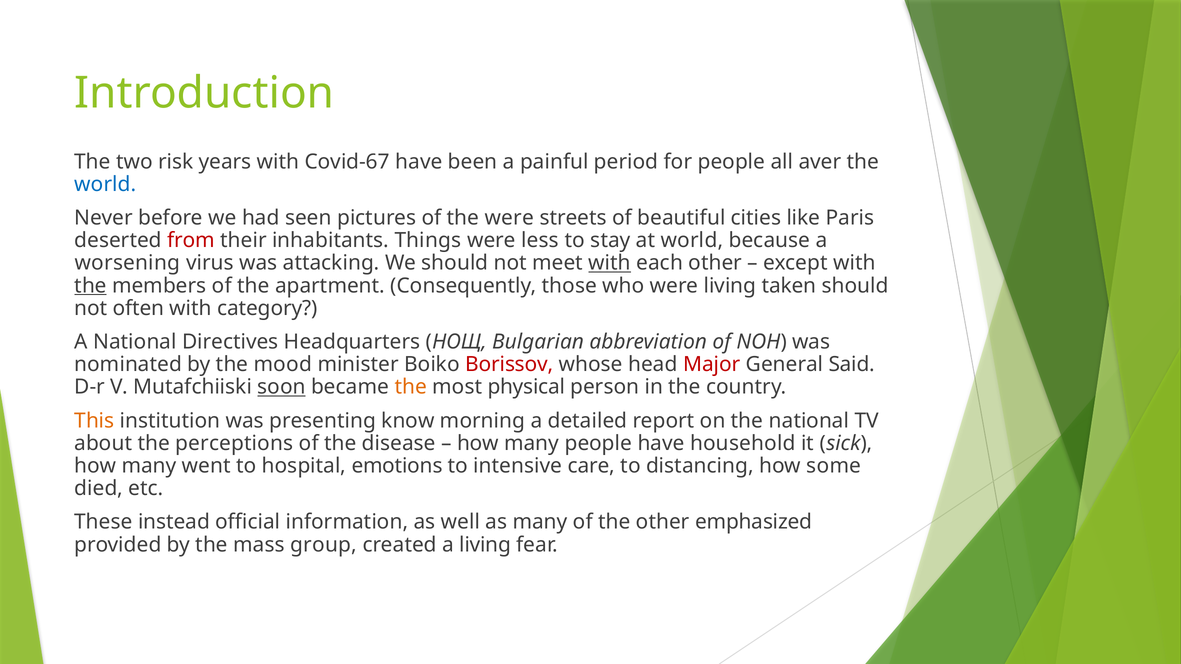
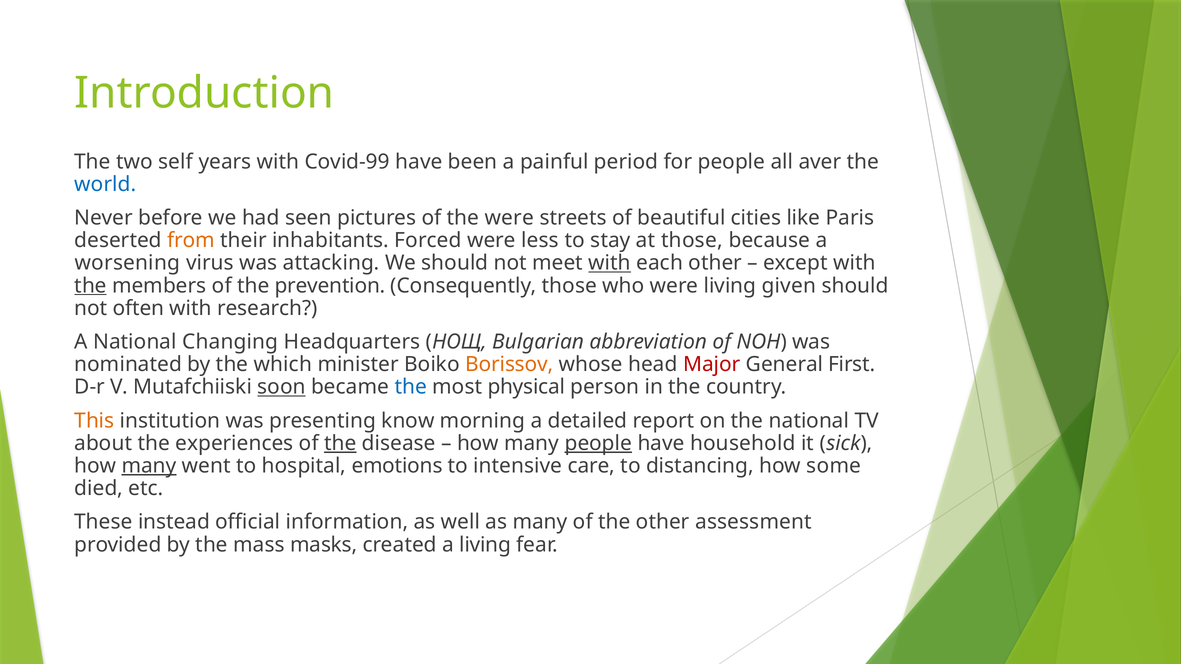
risk: risk -> self (176, 162)
Covid-67: Covid-67 -> Covid-99 (347, 162)
from colour: red -> orange (191, 241)
Things: Things -> Forced (428, 241)
at world: world -> those (692, 241)
apartment: apartment -> prevention (330, 286)
taken: taken -> given (789, 286)
category: category -> research (267, 308)
Directives: Directives -> Changing (230, 342)
mood: mood -> which (283, 365)
Borissov colour: red -> orange (509, 365)
Said: Said -> First (852, 365)
the colour: orange -> blue (411, 387)
perceptions: perceptions -> experiences (234, 443)
the underline: none -> present (340, 443)
people underline: none -> present (598, 443)
many underline: none -> present (149, 466)
emphasized: emphasized -> assessment (753, 522)
group: group -> masks (324, 545)
